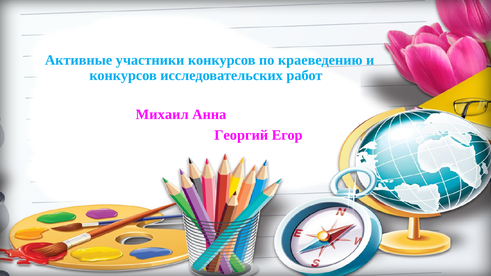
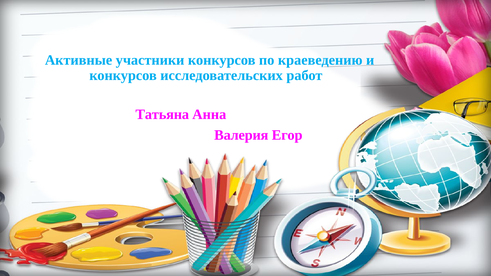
Михаил: Михаил -> Татьяна (162, 115)
Георгий: Георгий -> Валерия (241, 135)
